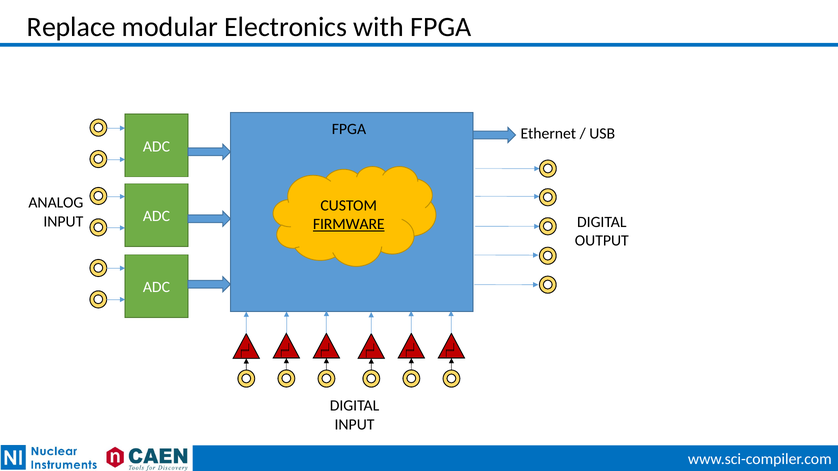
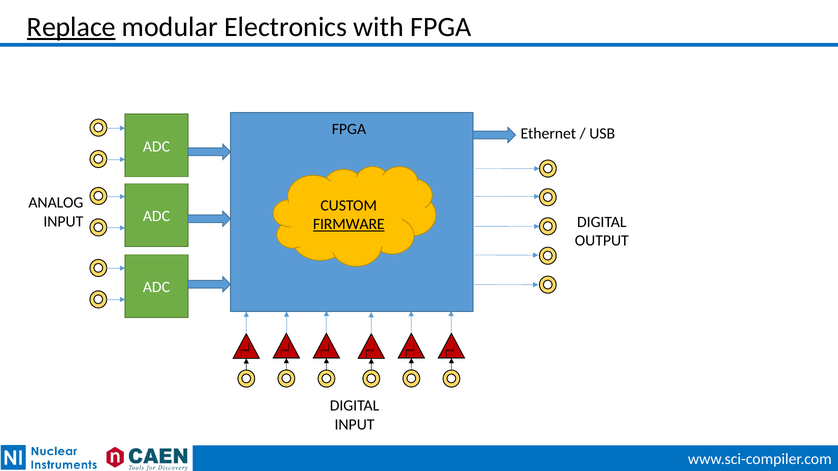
Replace underline: none -> present (71, 27)
